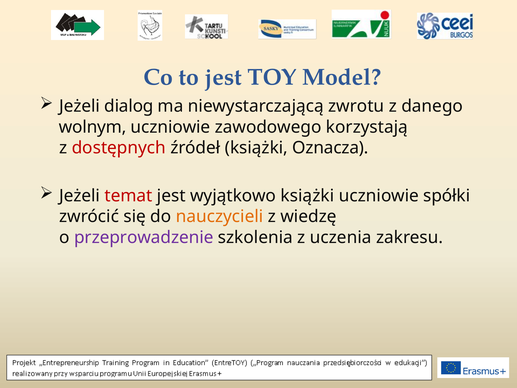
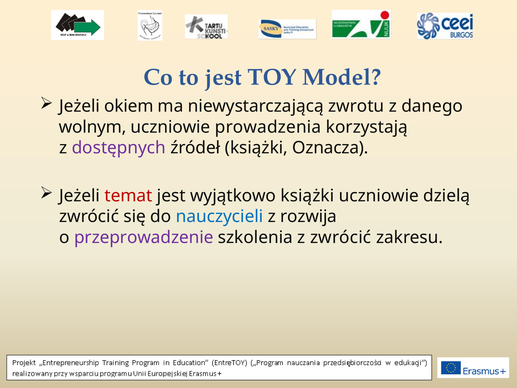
dialog: dialog -> okiem (129, 106)
zawodowego: zawodowego -> prowadzenia (268, 127)
dostępnych colour: red -> purple (119, 148)
spółki: spółki -> dzielą (447, 196)
nauczycieli colour: orange -> blue (220, 216)
wiedzę: wiedzę -> rozwija (309, 216)
z uczenia: uczenia -> zwrócić (341, 237)
